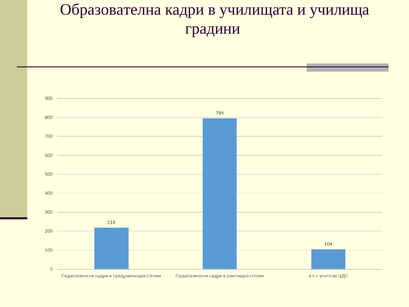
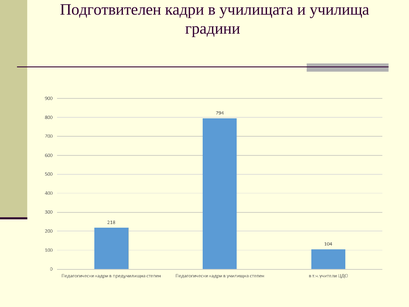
Образователна: Образователна -> Подготвителен (111, 10)
